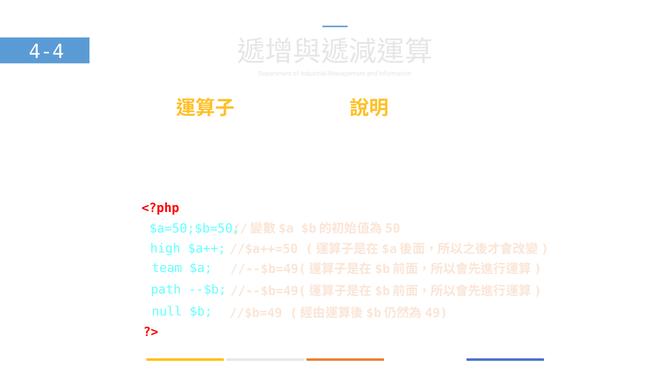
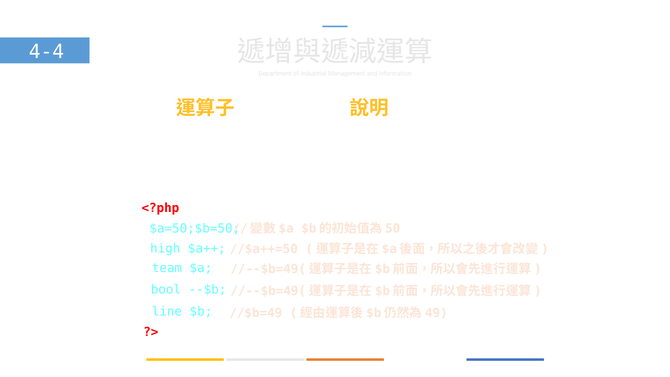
path: path -> bool (166, 289)
null: null -> line (167, 311)
